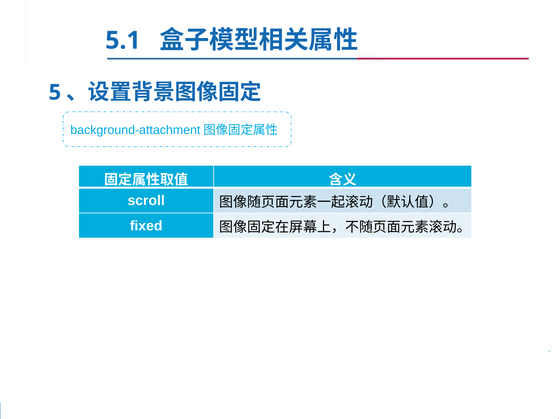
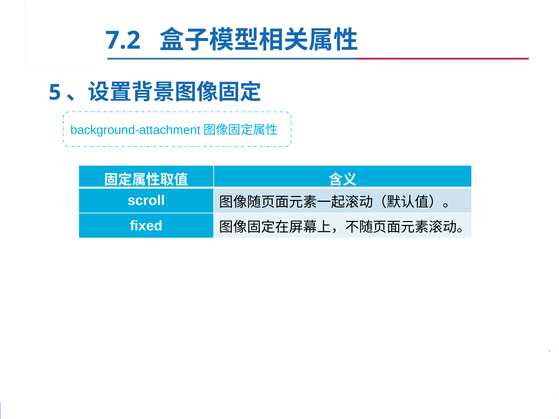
5.1: 5.1 -> 7.2 (123, 40)
